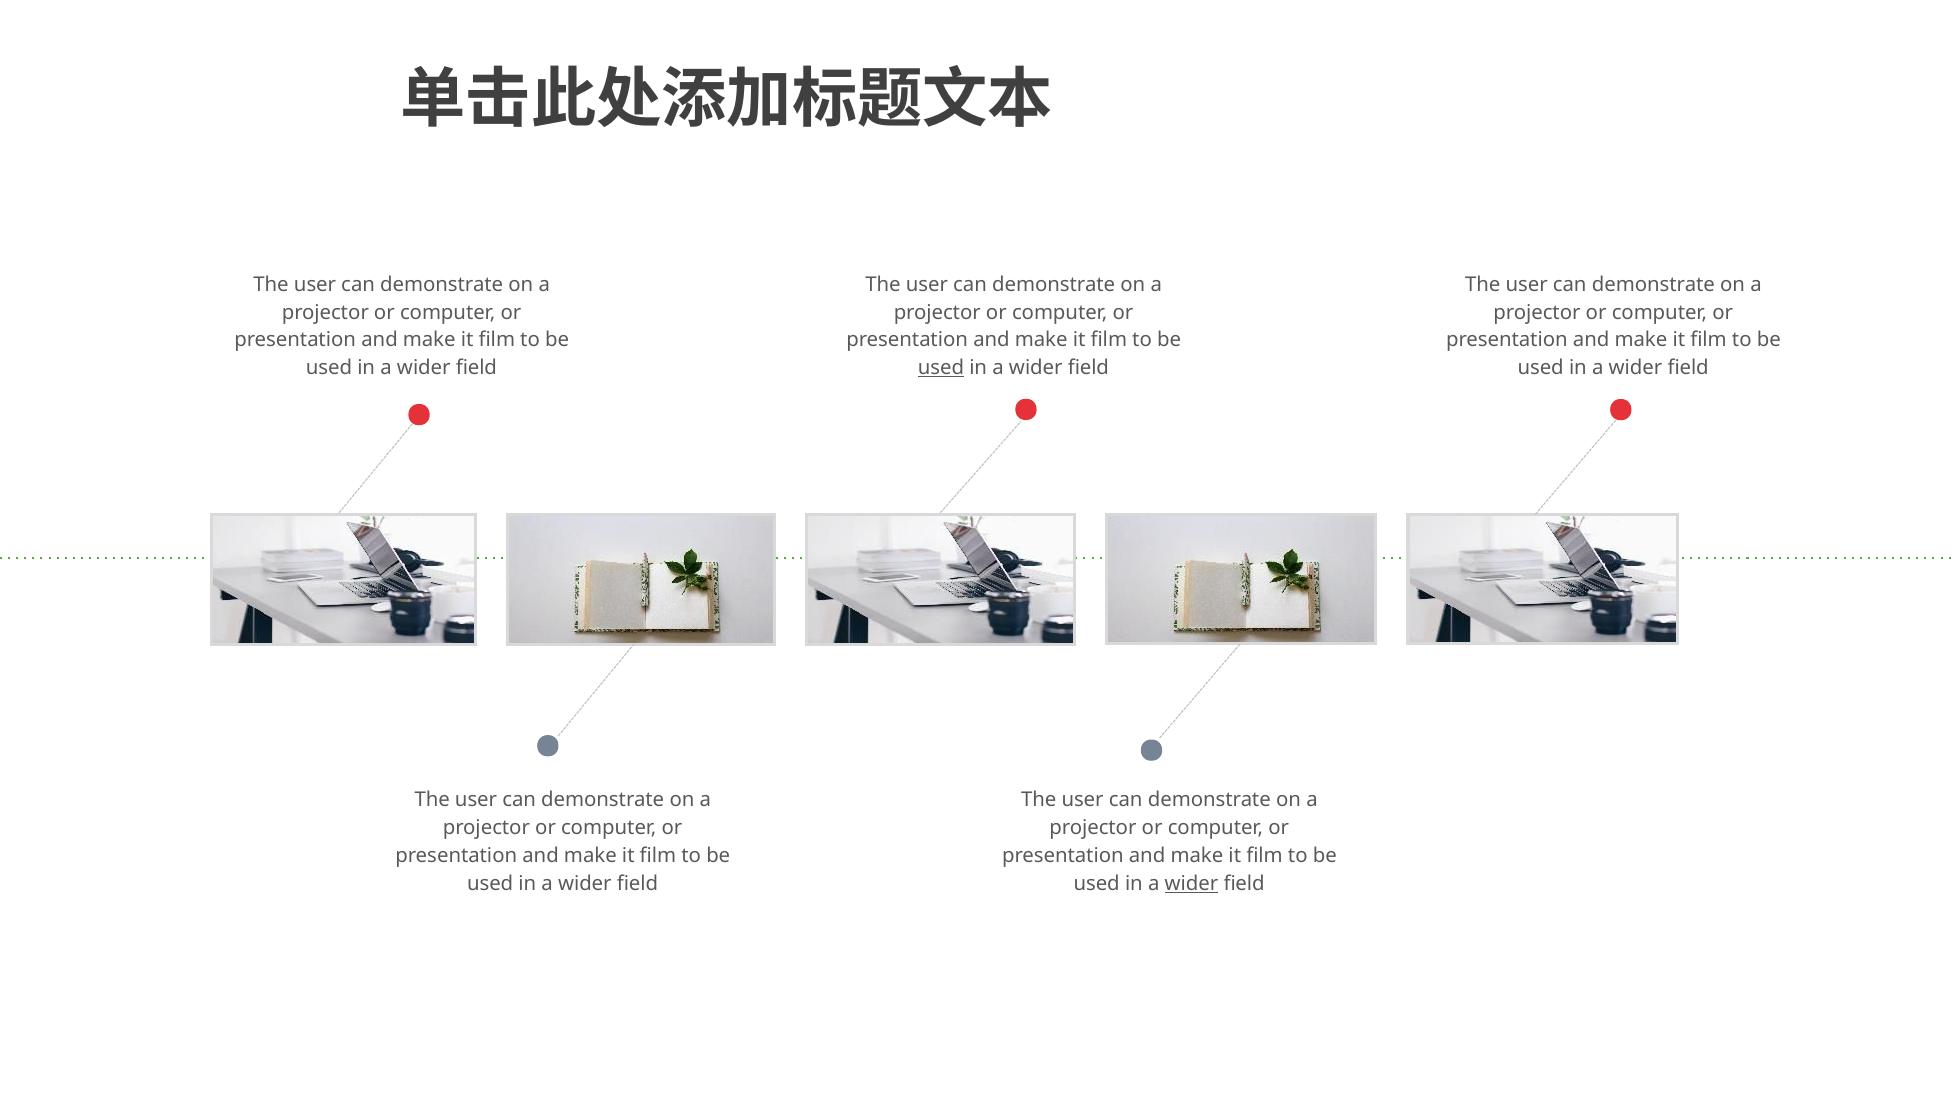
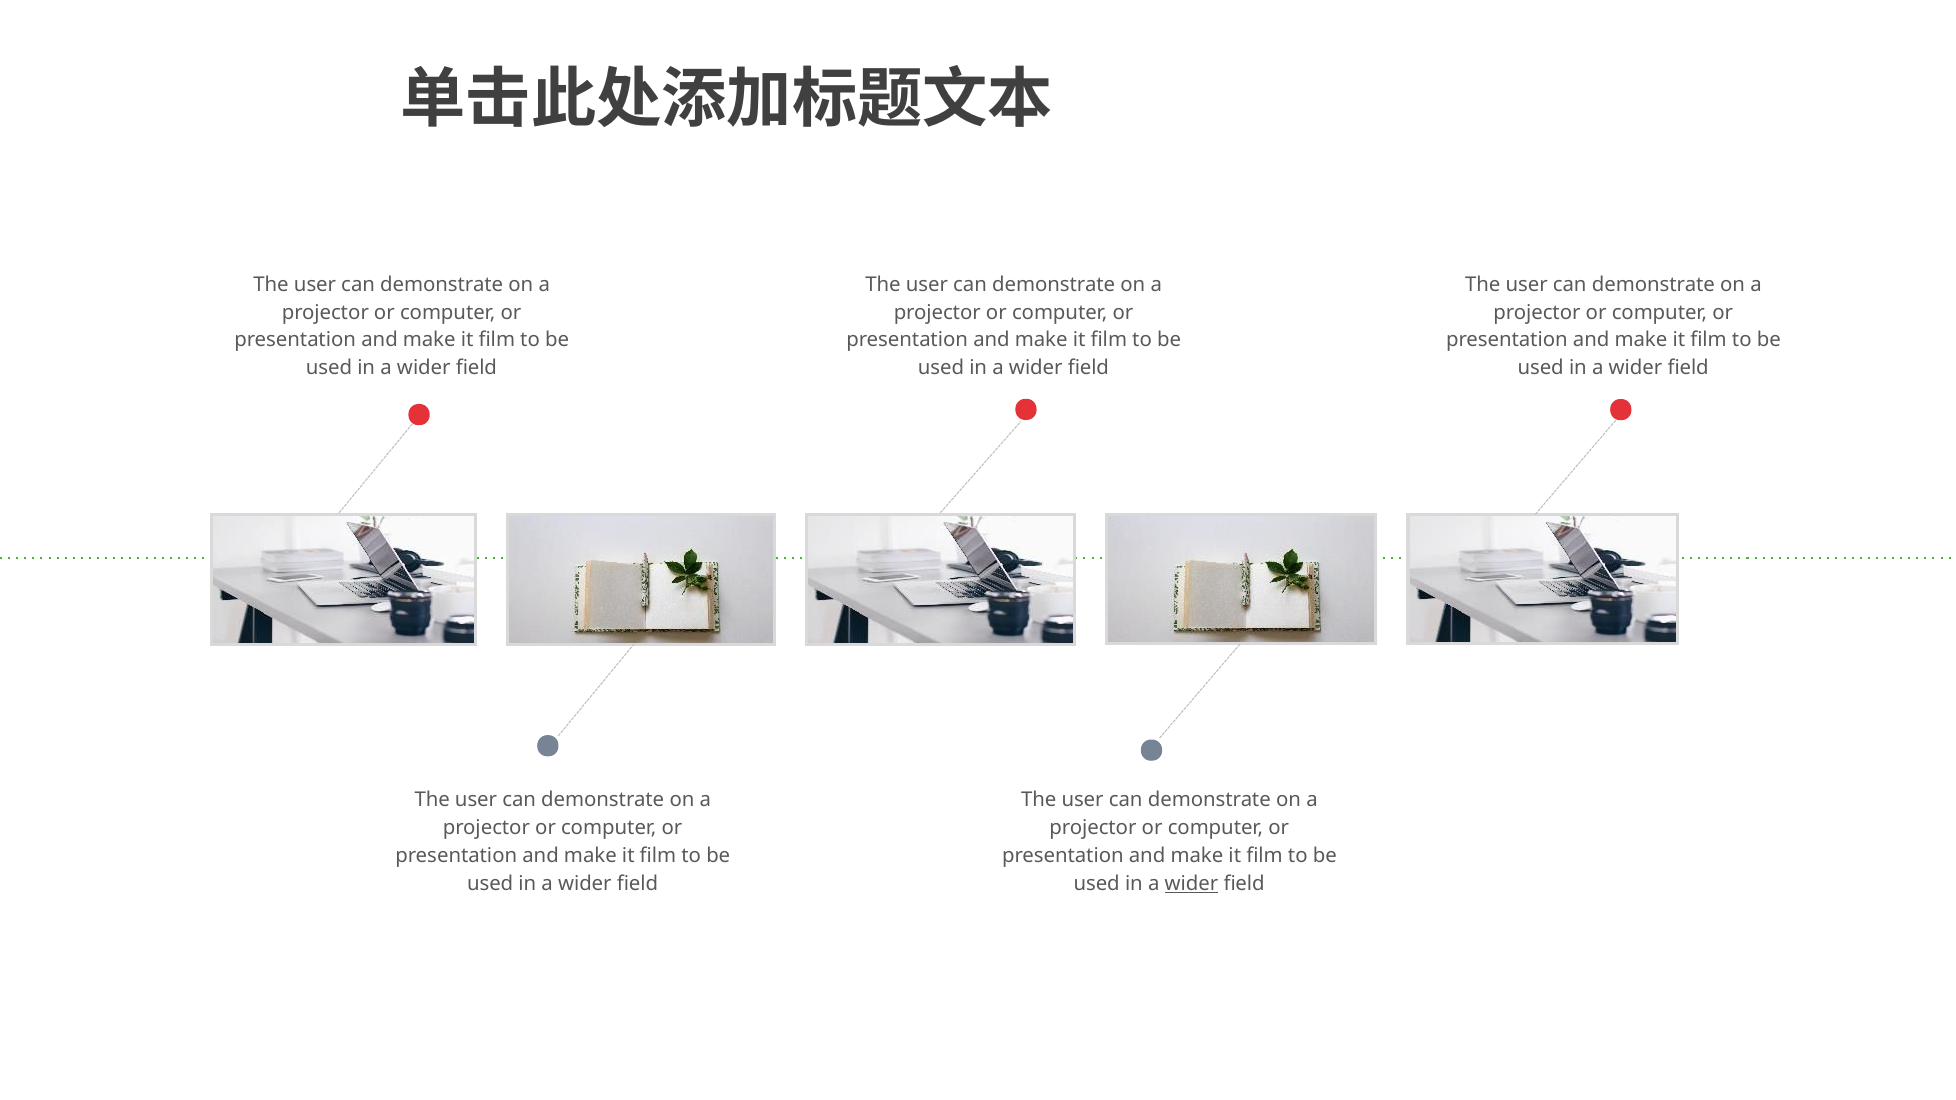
used underline: present -> none (941, 368)
